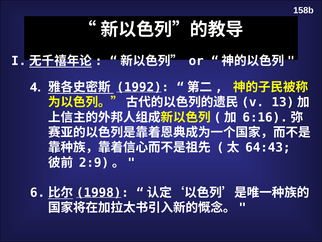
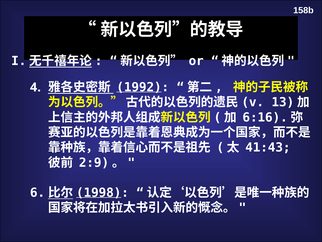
64:43: 64:43 -> 41:43 (268, 147)
